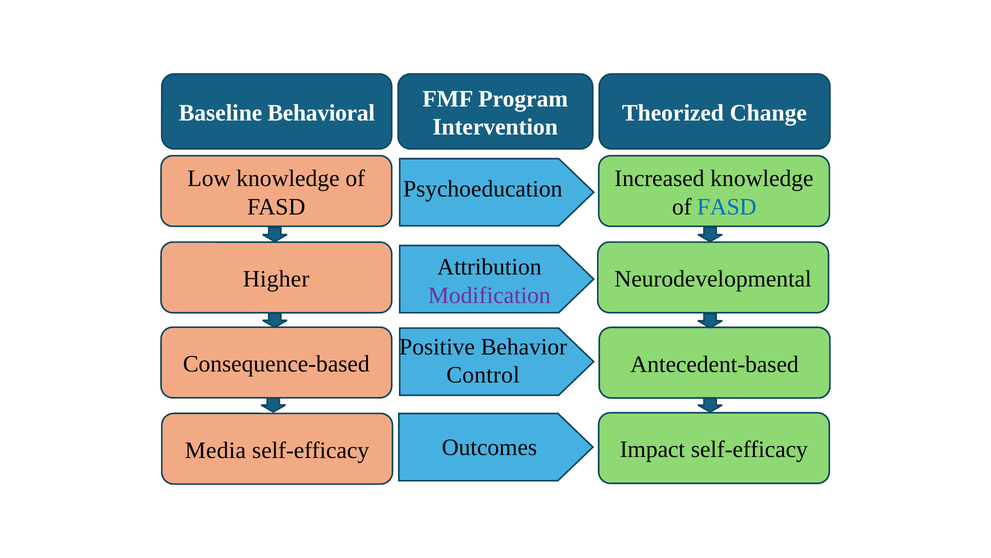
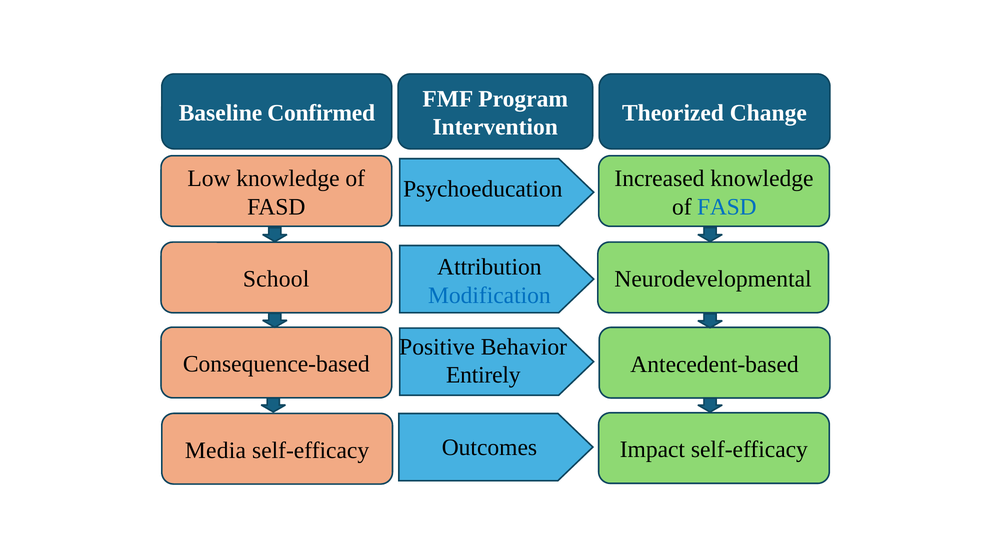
Behavioral: Behavioral -> Confirmed (321, 113)
Higher: Higher -> School (276, 279)
Modification colour: purple -> blue (489, 295)
Control: Control -> Entirely (483, 375)
